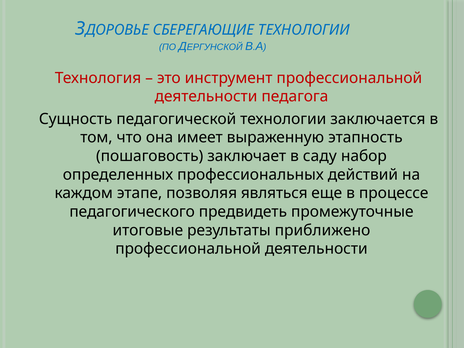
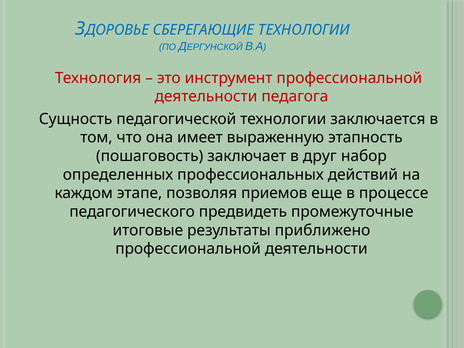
саду: саду -> друг (320, 156)
являться: являться -> приемов (274, 193)
